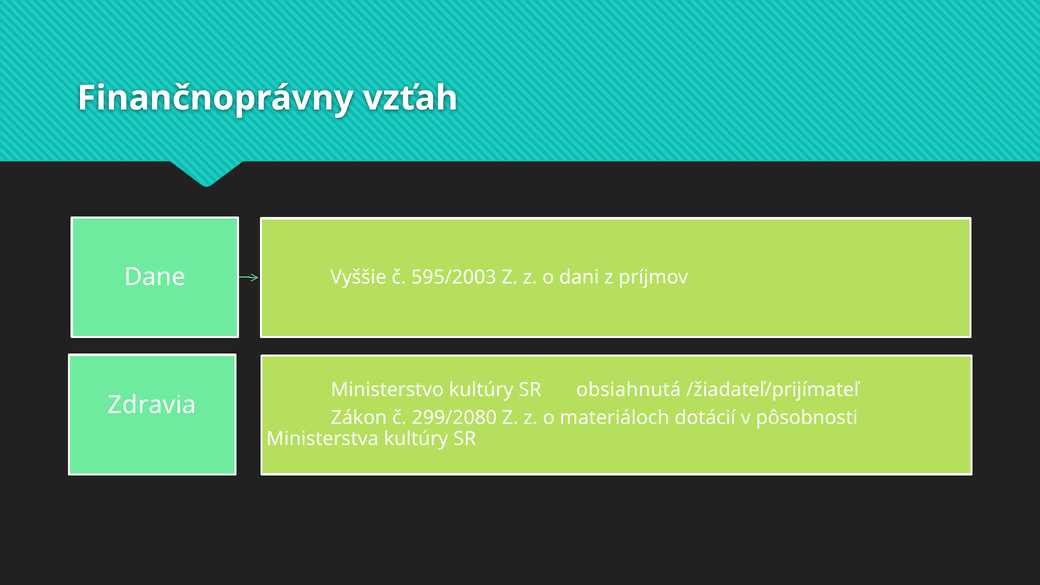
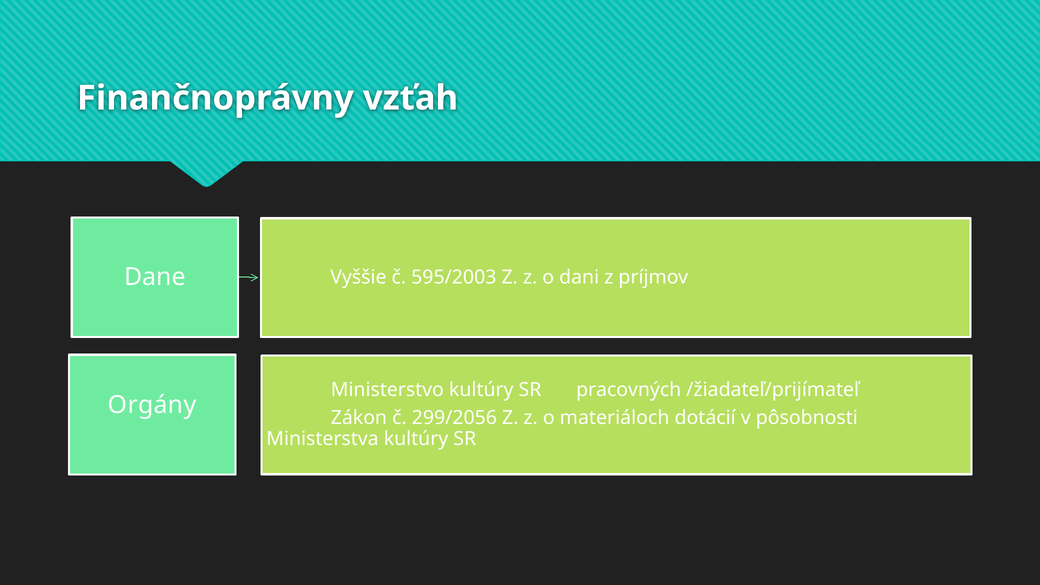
obsiahnutá: obsiahnutá -> pracovných (629, 390)
Zdravia: Zdravia -> Orgány (152, 405)
299/2080: 299/2080 -> 299/2056 (454, 418)
